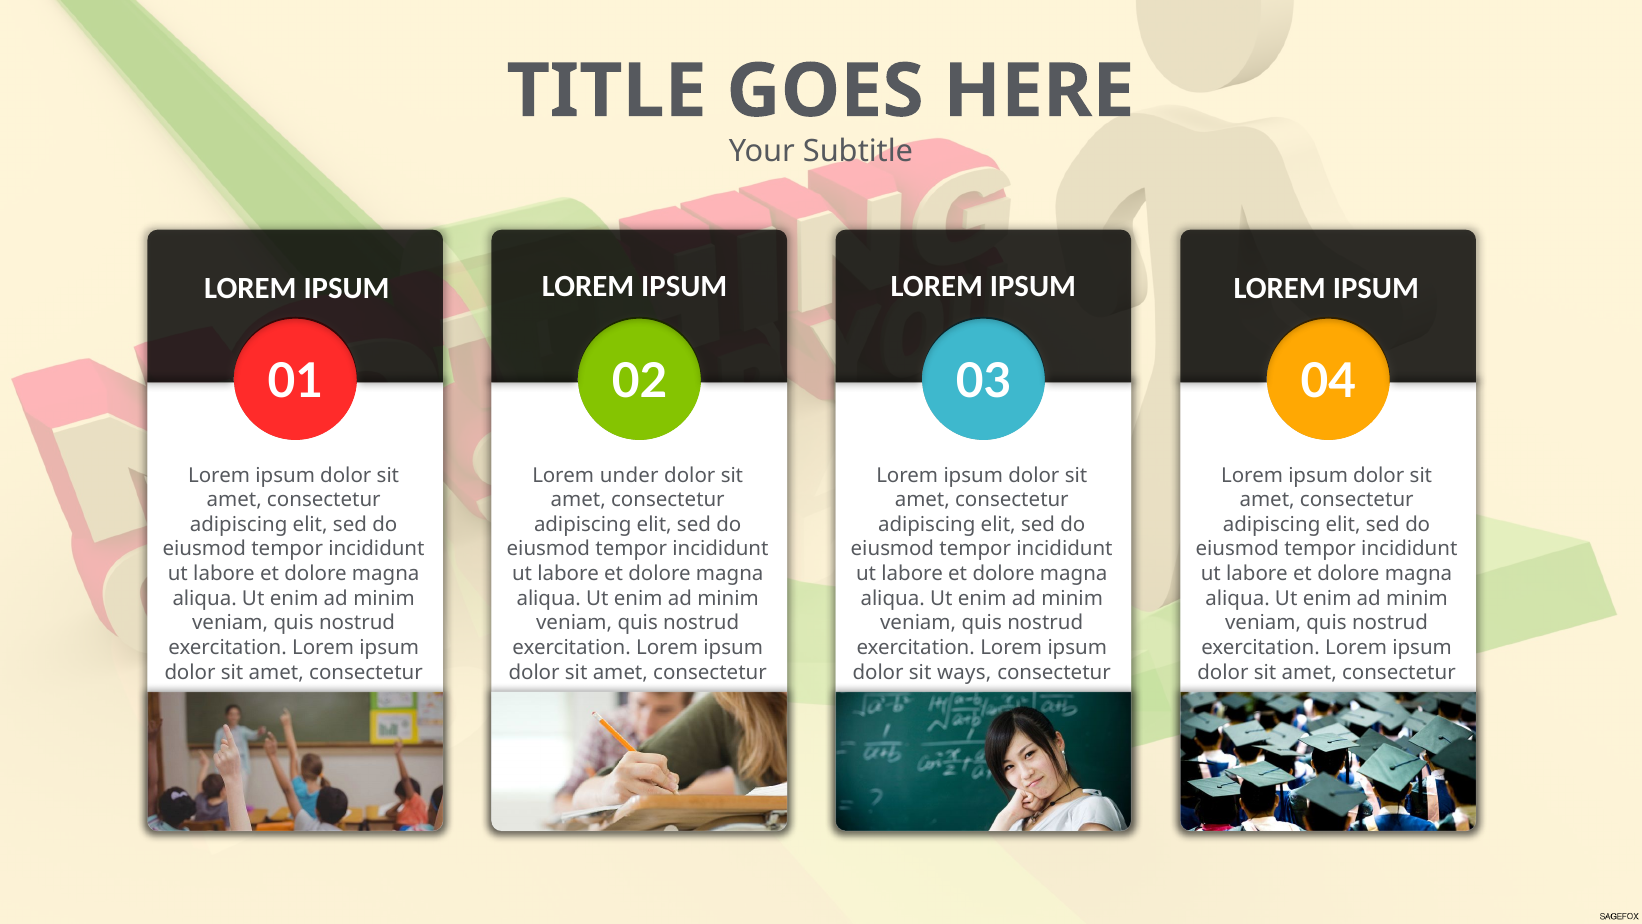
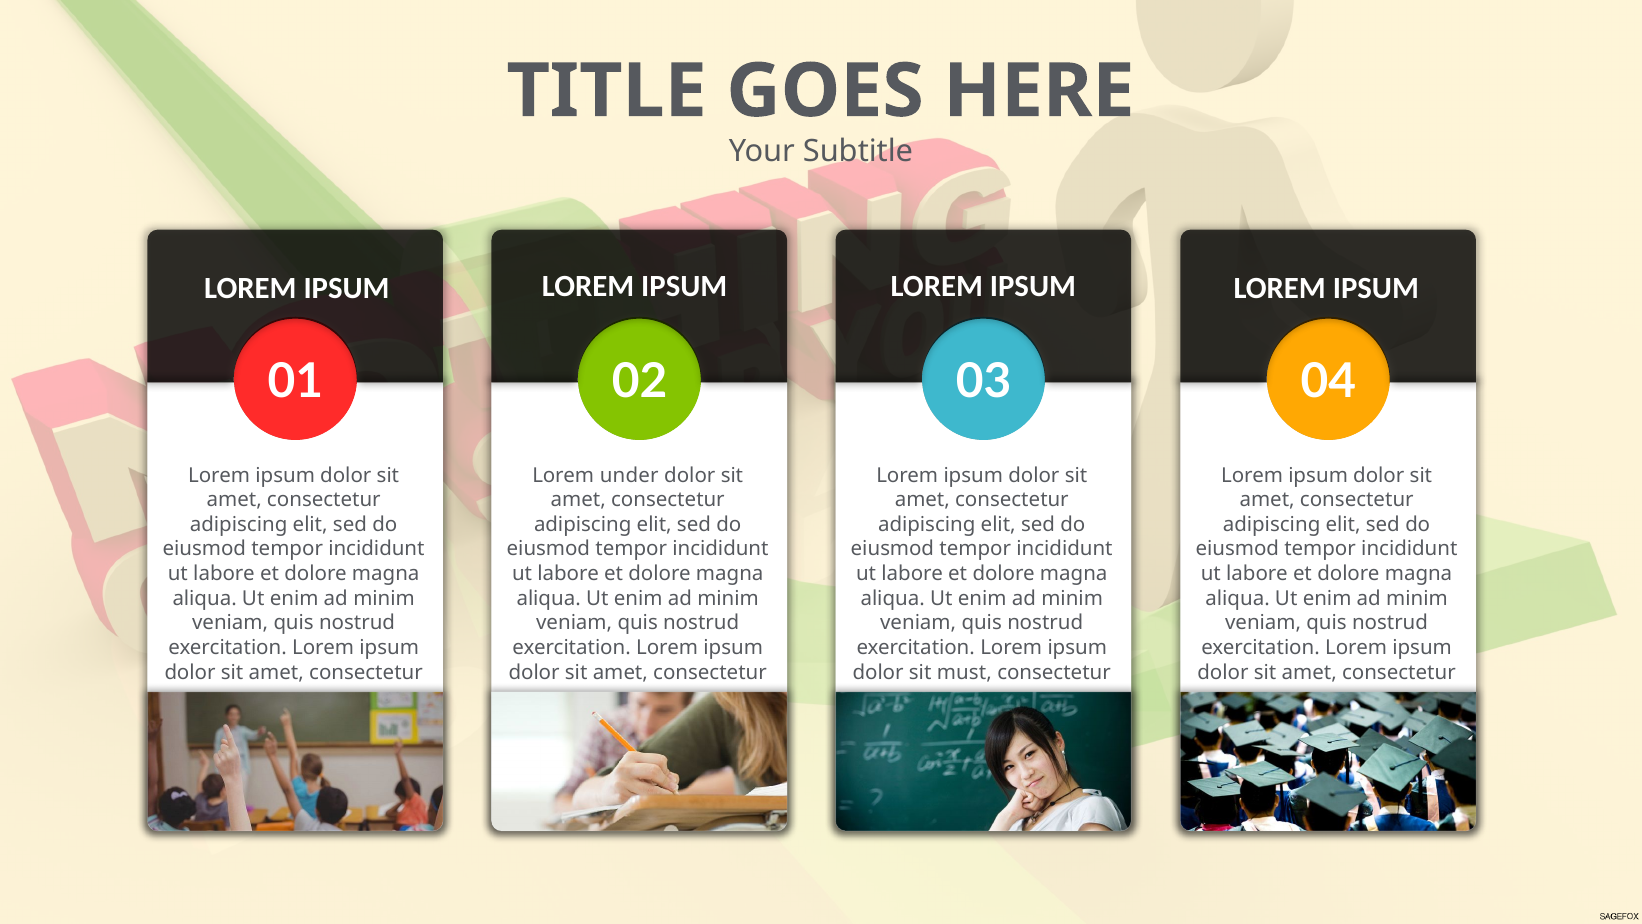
ways: ways -> must (964, 672)
